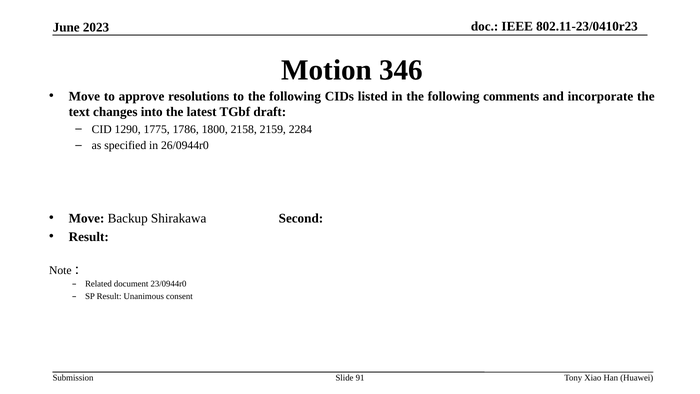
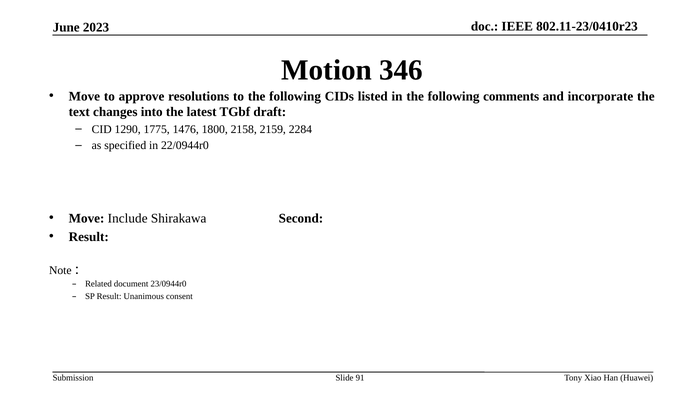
1786: 1786 -> 1476 (186, 129)
26/0944r0: 26/0944r0 -> 22/0944r0 (185, 145)
Backup: Backup -> Include (128, 218)
